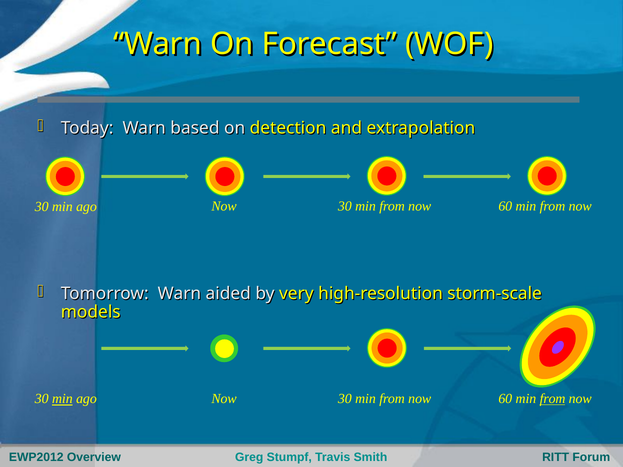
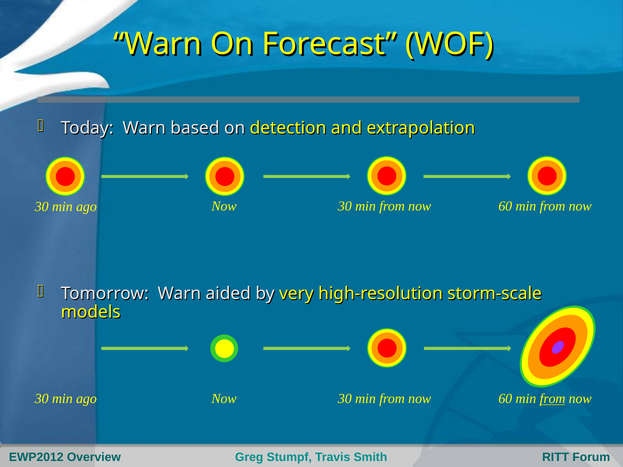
min underline: present -> none (62, 399)
